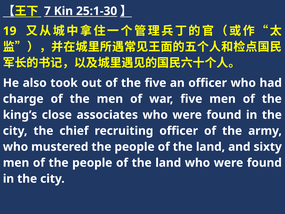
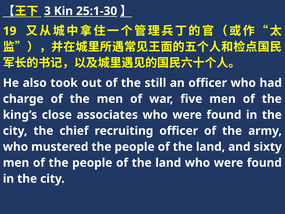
7: 7 -> 3 (47, 11)
the five: five -> still (155, 83)
